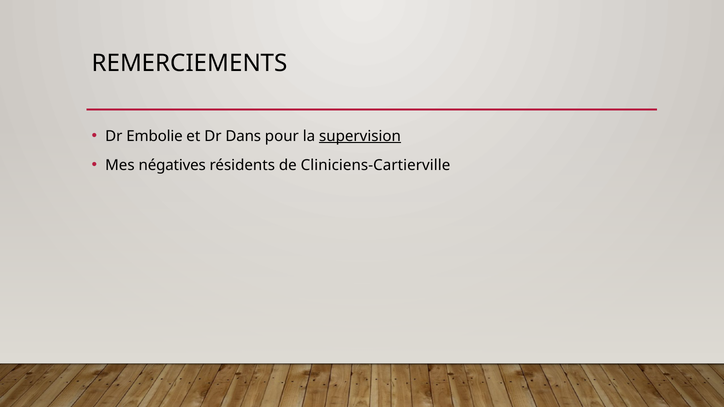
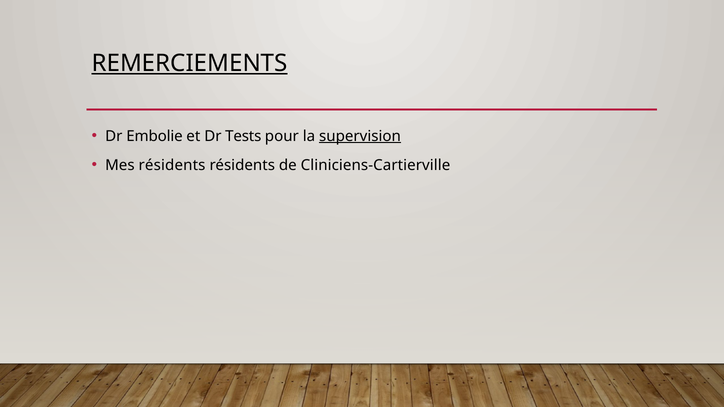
REMERCIEMENTS underline: none -> present (190, 63)
Dans: Dans -> Tests (243, 136)
Mes négatives: négatives -> résidents (172, 165)
